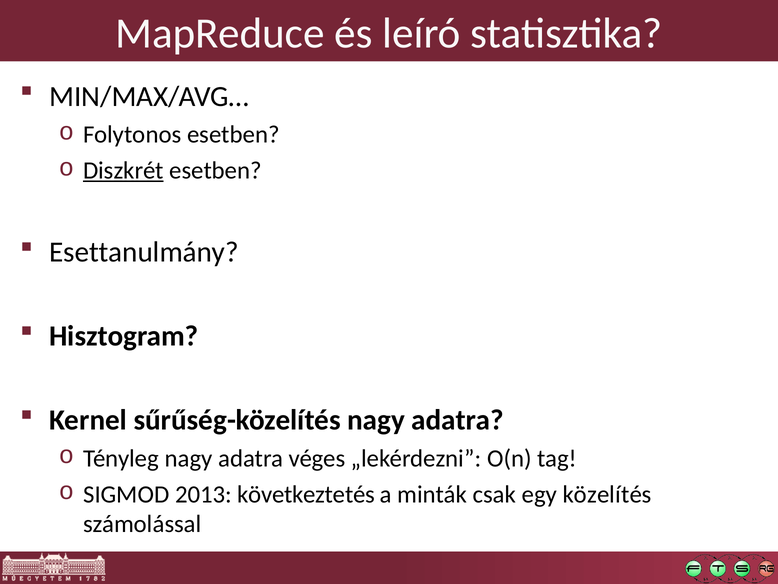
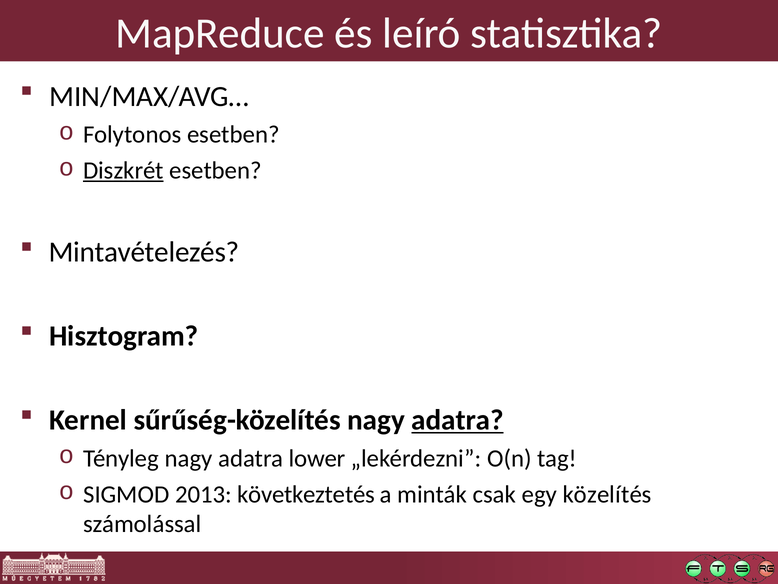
Esettanulmány: Esettanulmány -> Mintavételezés (144, 252)
adatra underline: none -> present (458, 420)
véges: véges -> lower (317, 458)
